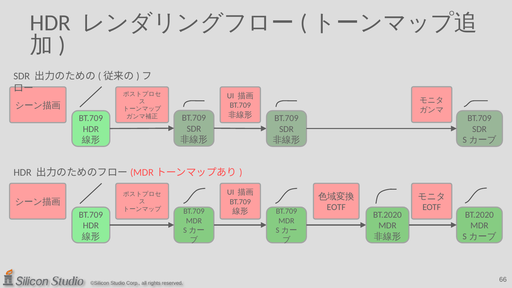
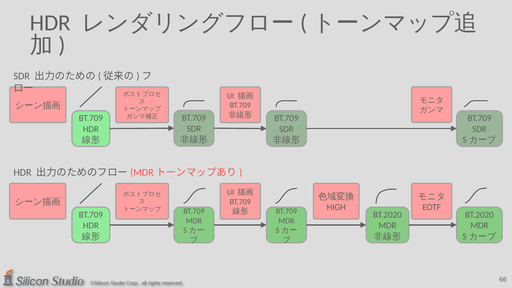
EOTF: EOTF -> HIGH (336, 207)
